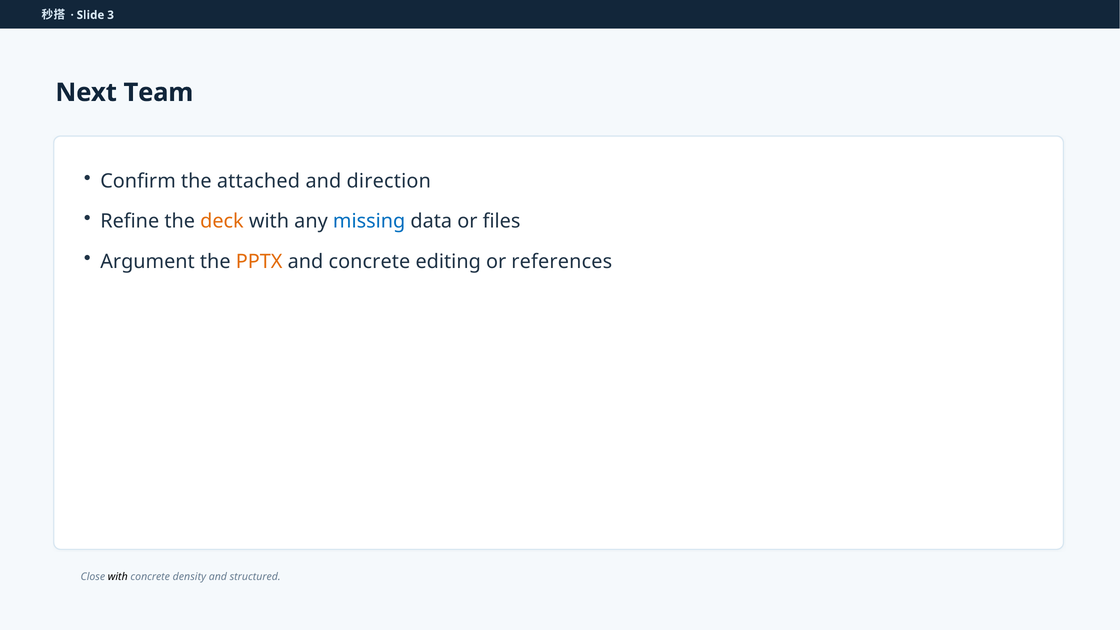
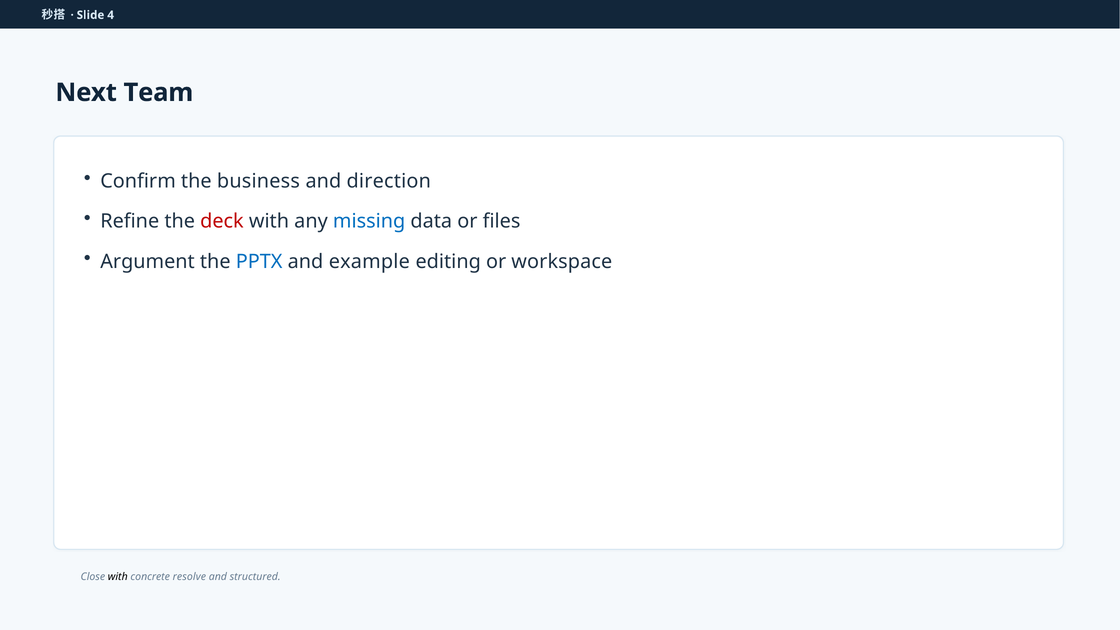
3: 3 -> 4 (111, 15)
attached: attached -> business (258, 181)
deck colour: orange -> red (222, 221)
PPTX colour: orange -> blue (259, 262)
and concrete: concrete -> example (369, 262)
references: references -> workspace (562, 262)
density: density -> resolve (189, 577)
